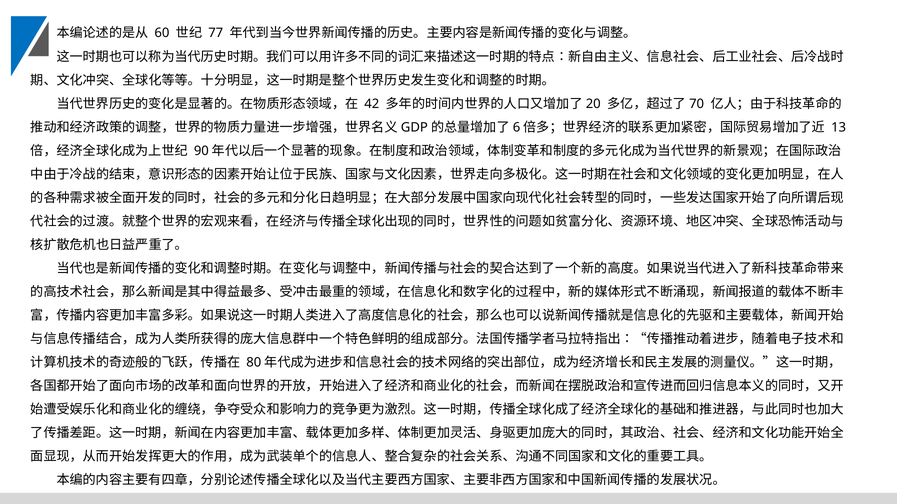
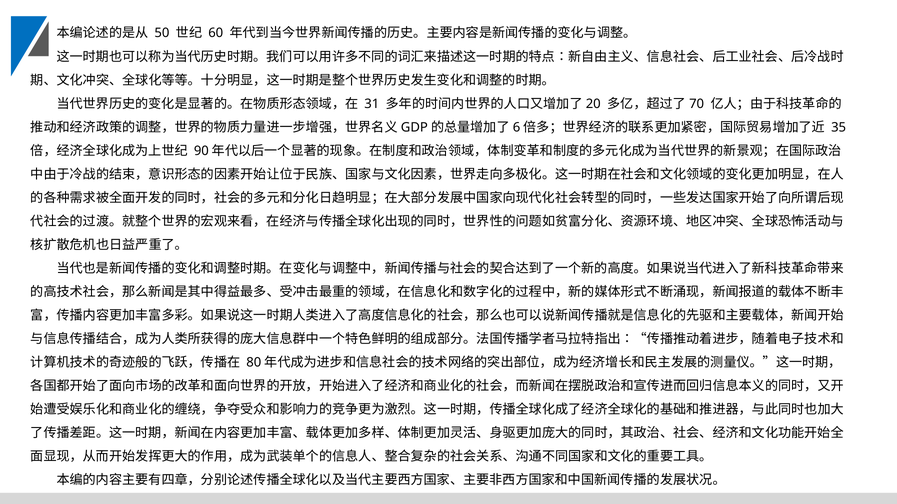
60: 60 -> 50 (162, 33)
77: 77 -> 60 (216, 33)
42: 42 -> 31 (372, 104)
13: 13 -> 35 (839, 127)
